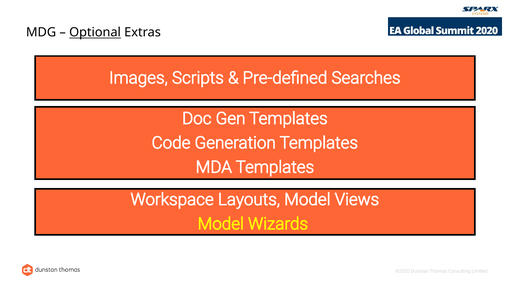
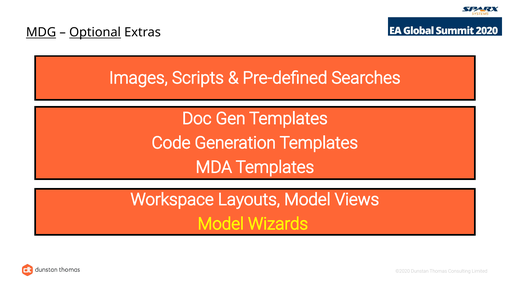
MDG underline: none -> present (41, 32)
